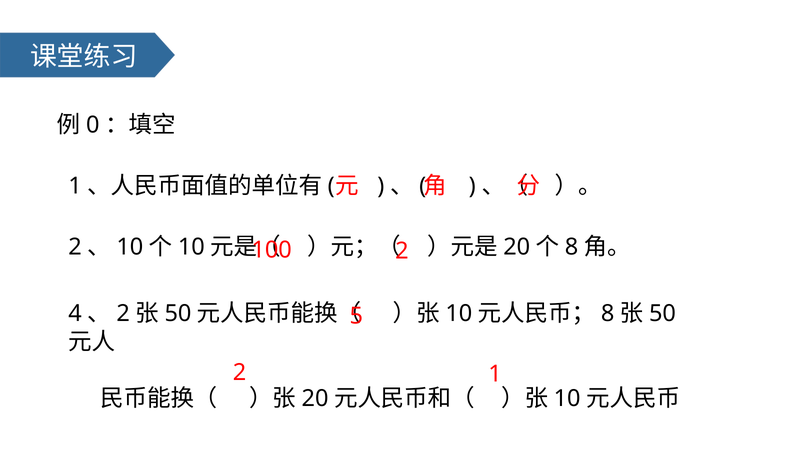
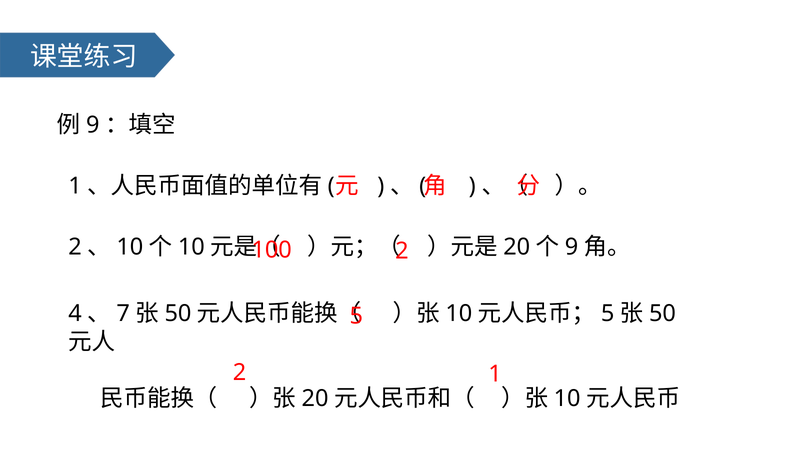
0: 0 -> 9 (93, 125)
8: 8 -> 9 (572, 247)
2: 2 -> 7 (123, 314)
8: 8 -> 5 (608, 314)
